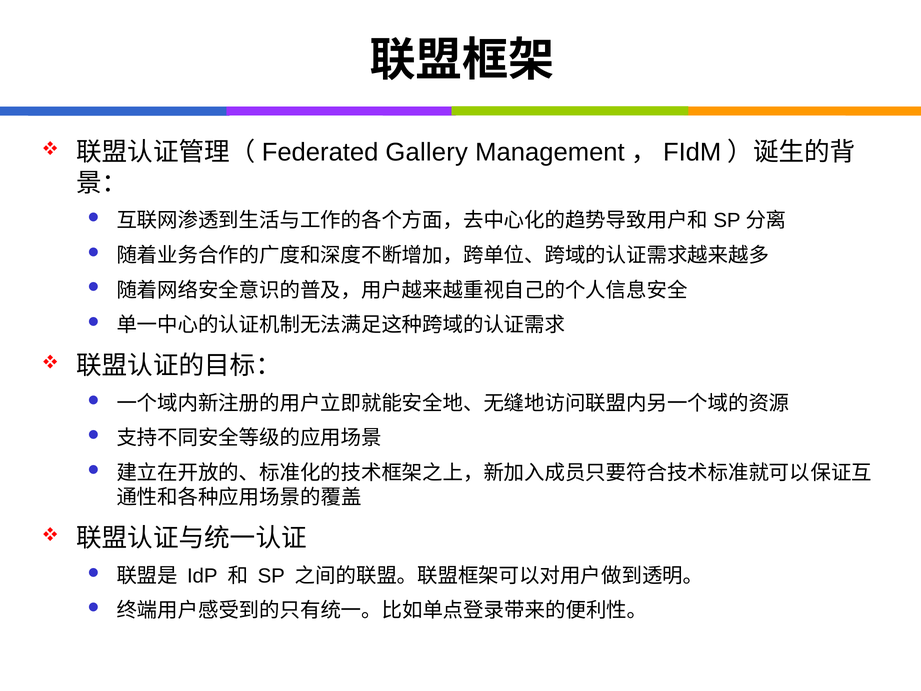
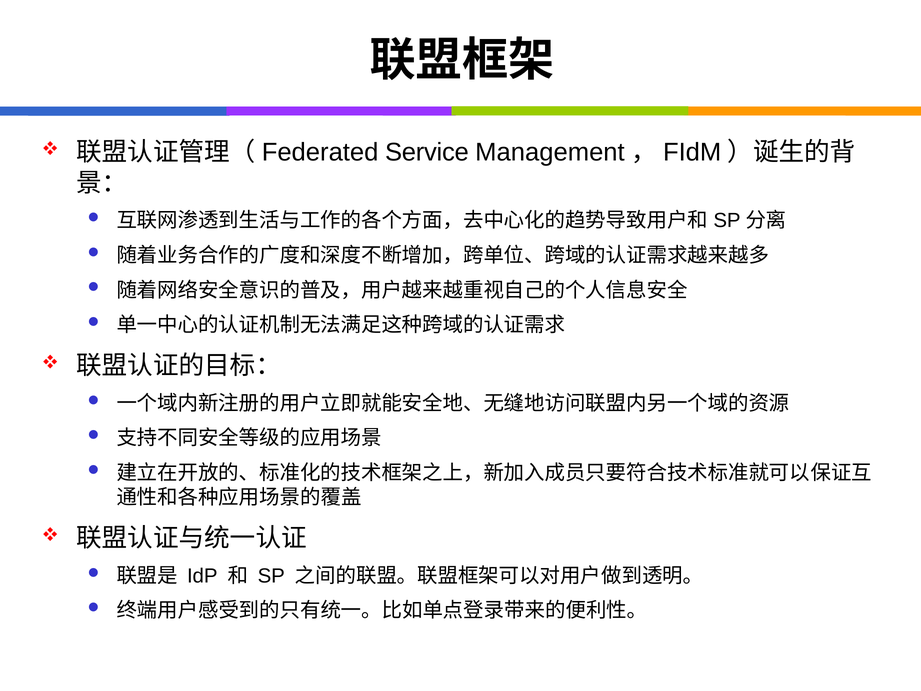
Gallery: Gallery -> Service (427, 152)
